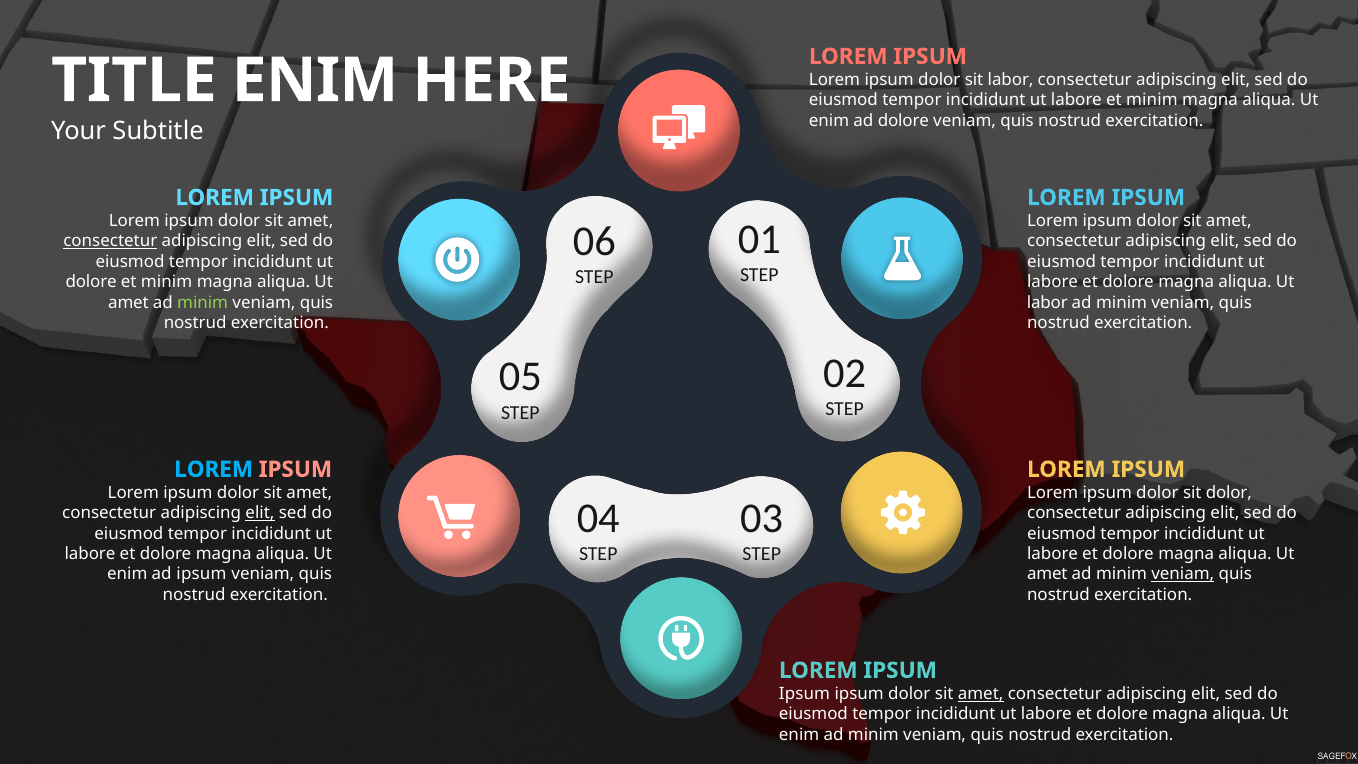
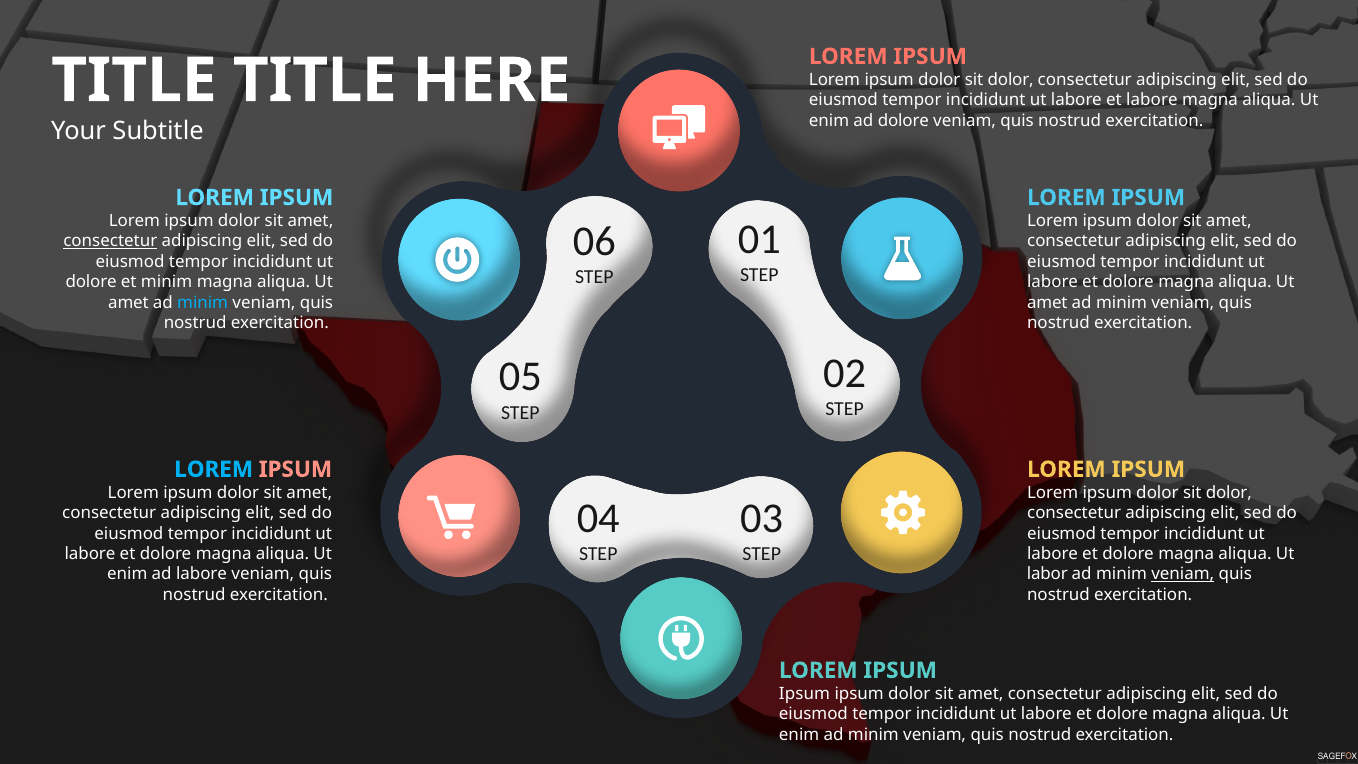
ENIM: ENIM -> TITLE (315, 81)
labor: labor -> dolor (1011, 80)
labore et minim: minim -> labore (1152, 100)
minim colour: light green -> light blue (203, 302)
labor: labor -> amet (1047, 302)
elit underline: present -> none (260, 513)
ad ipsum: ipsum -> labore (202, 574)
amet: amet -> labor (1047, 574)
amet underline: present -> none (981, 694)
